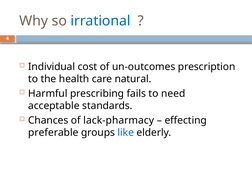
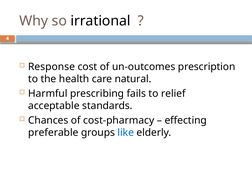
irrational colour: blue -> black (101, 21)
Individual: Individual -> Response (52, 67)
need: need -> relief (173, 94)
lack-pharmacy: lack-pharmacy -> cost-pharmacy (119, 120)
